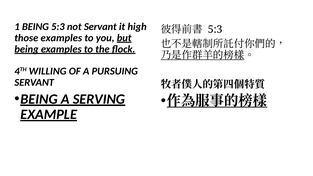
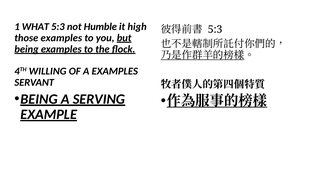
1 BEING: BEING -> WHAT (35, 27)
not Servant: Servant -> Humble (100, 27)
A PURSUING: PURSUING -> EXAMPLES (115, 71)
